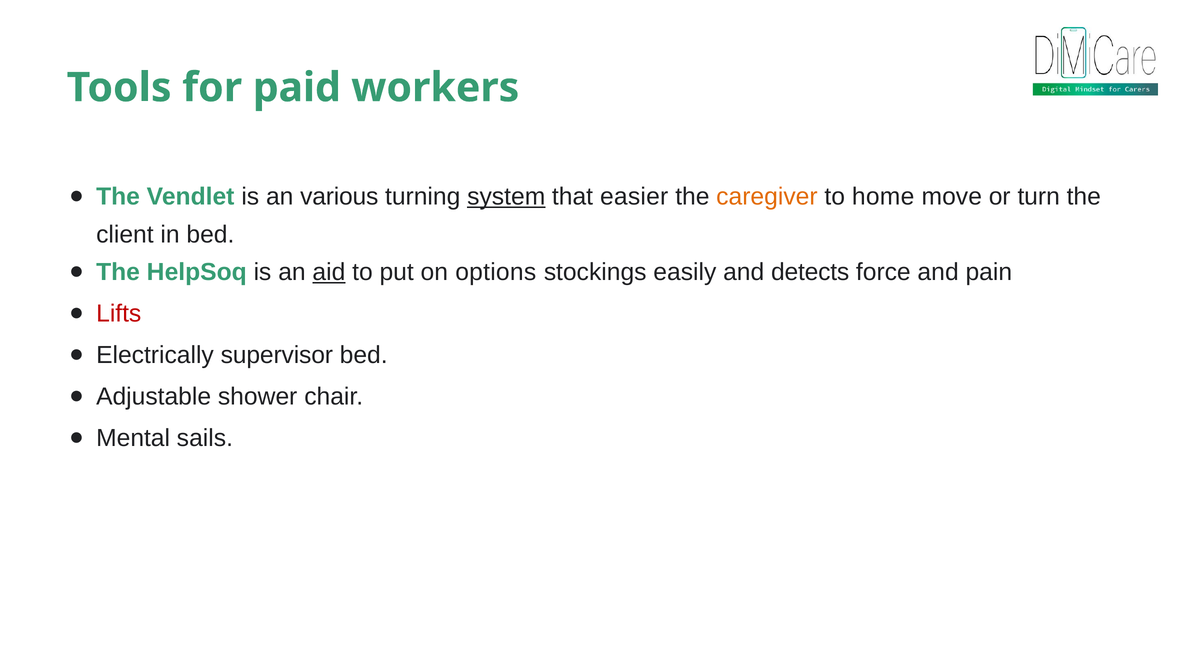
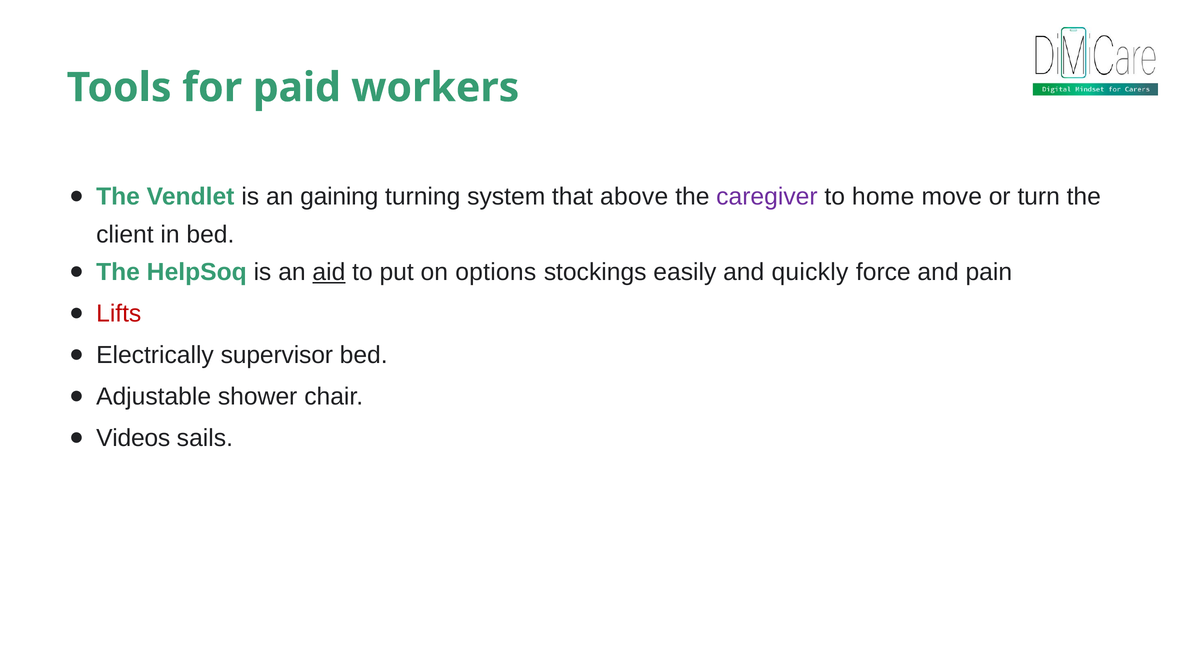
various: various -> gaining (339, 197)
system underline: present -> none (506, 197)
easier: easier -> above (634, 197)
caregiver colour: orange -> purple (767, 197)
detects: detects -> quickly (810, 272)
Mental: Mental -> Videos (133, 438)
